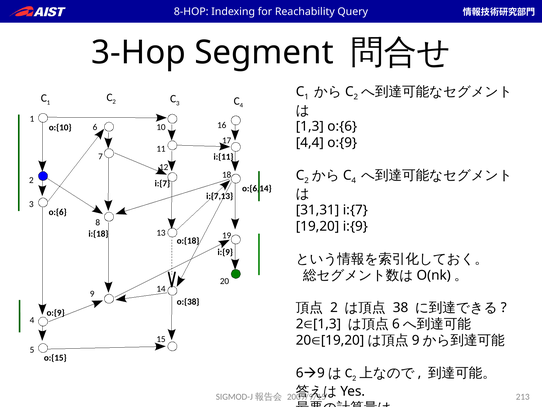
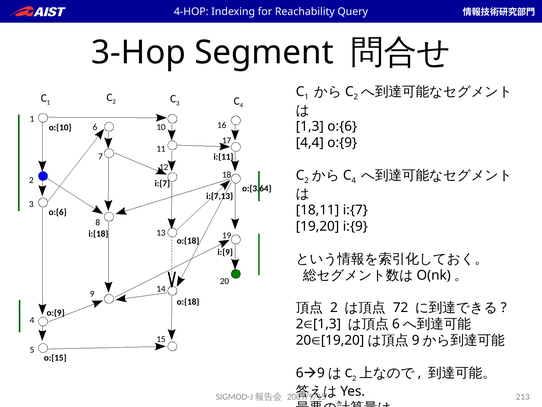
8-HOP: 8-HOP -> 4-HOP (191, 12)
o:{6,14: o:{6,14 -> o:{3,64 (257, 188)
31,31: 31,31 -> 18,11 (318, 210)
o:{38: o:{38 -> o:{18 (188, 301)
38: 38 -> 72 (401, 307)
